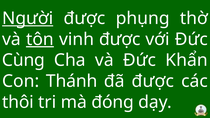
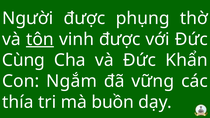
Người underline: present -> none (28, 18)
Thánh: Thánh -> Ngắm (71, 81)
đã được: được -> vững (153, 81)
thôi: thôi -> thía (18, 102)
đóng: đóng -> buồn (113, 102)
